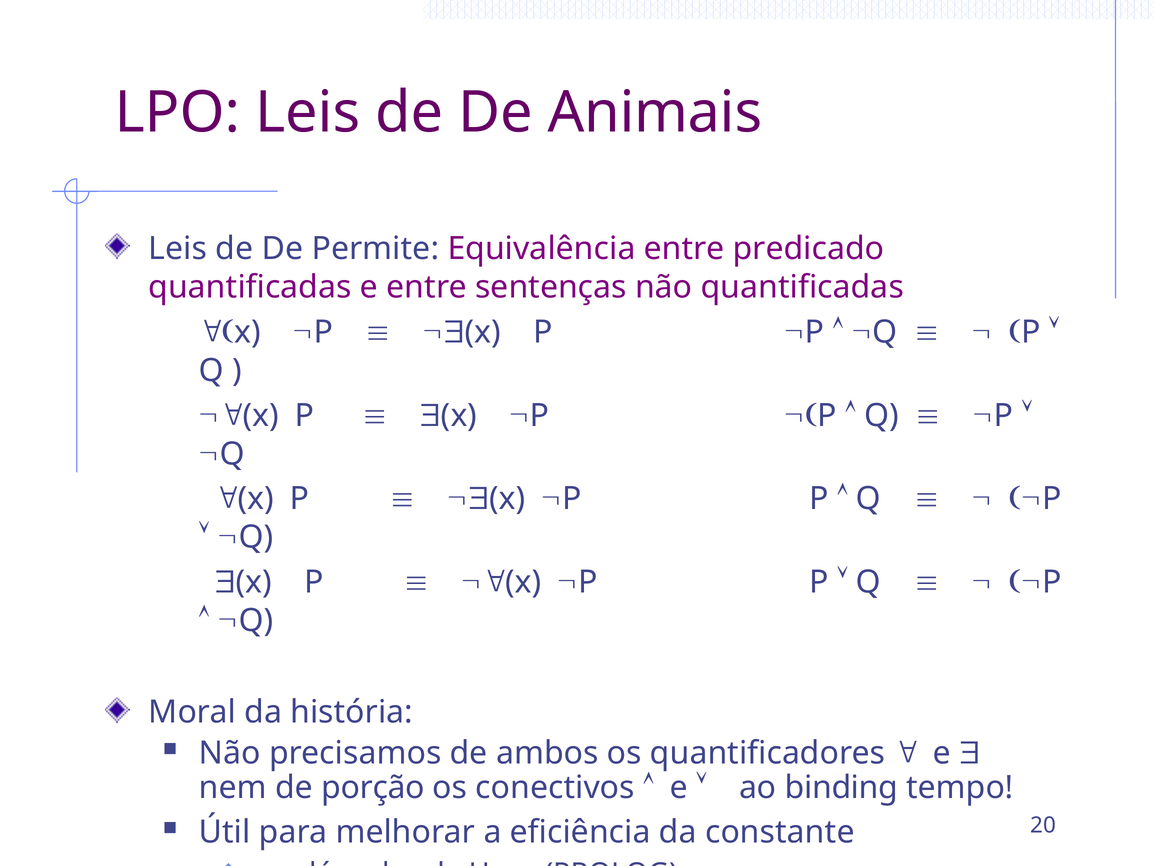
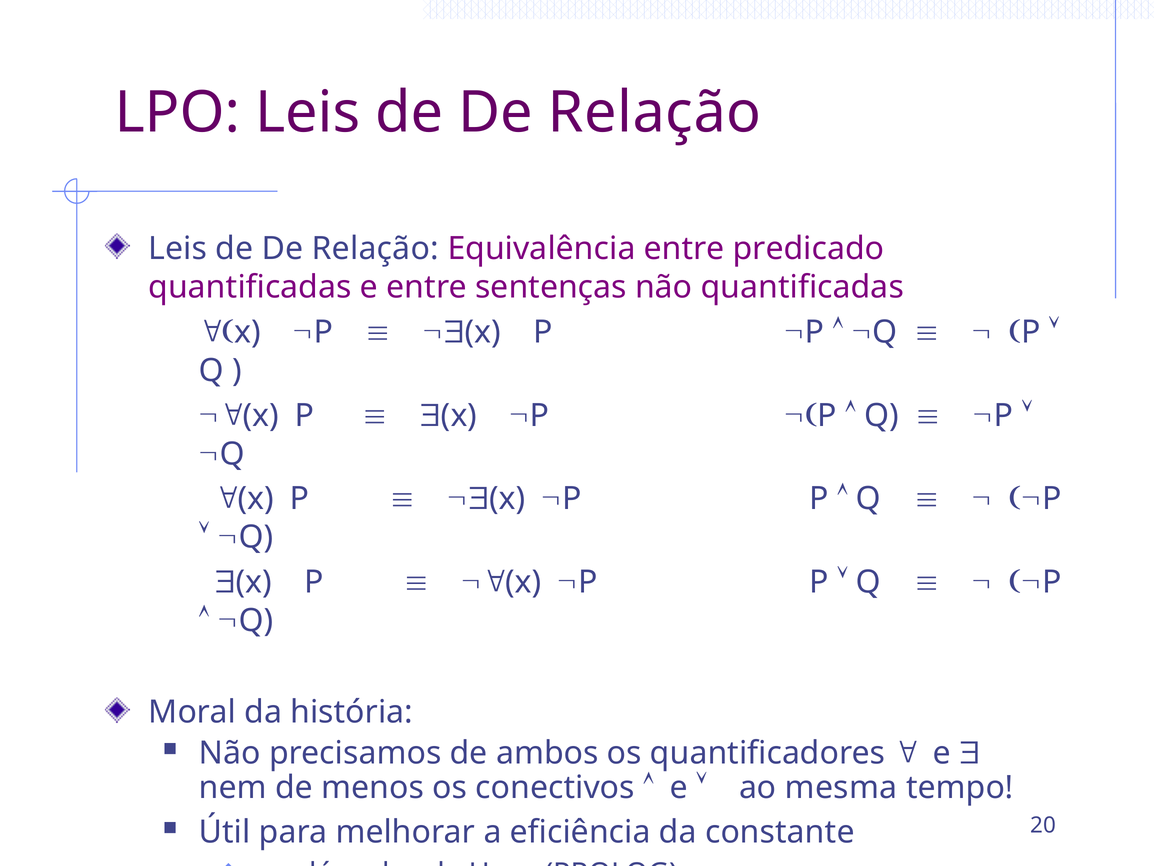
Animais: Animais -> Relação (655, 113)
Permite: Permite -> Relação (375, 248)
porção: porção -> menos (373, 787)
binding: binding -> mesma (841, 787)
